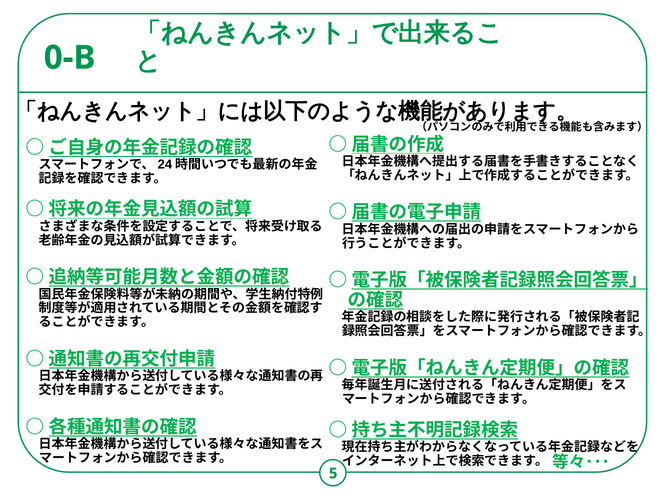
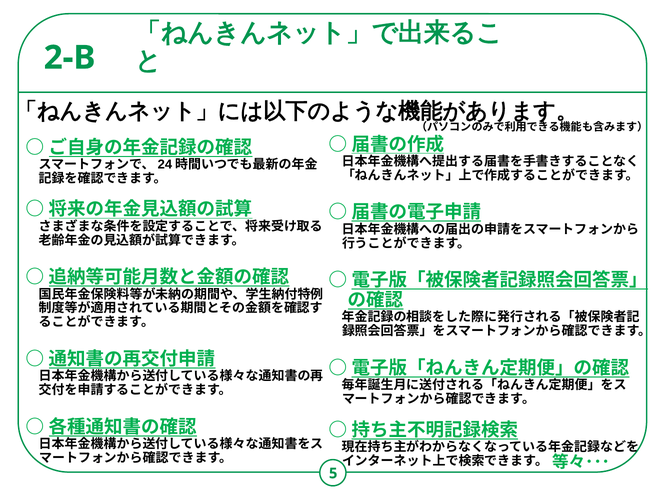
0-B: 0-B -> 2-B (70, 58)
